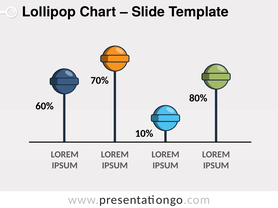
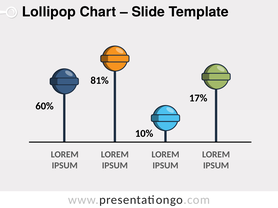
70%: 70% -> 81% (100, 81)
80%: 80% -> 17% (198, 98)
